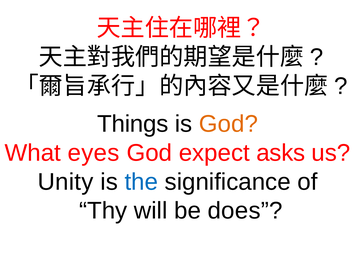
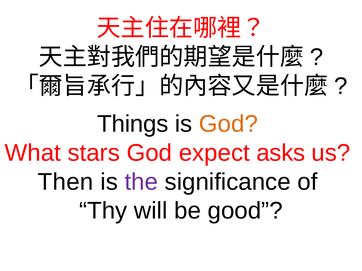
eyes: eyes -> stars (94, 153)
Unity: Unity -> Then (65, 182)
the colour: blue -> purple (141, 182)
does: does -> good (245, 211)
